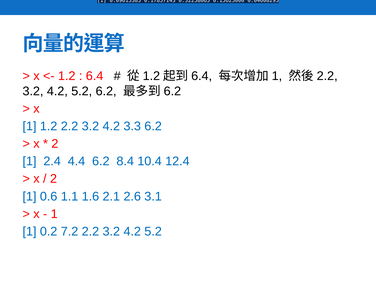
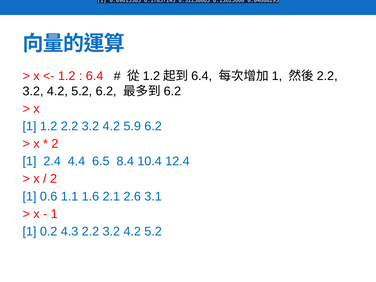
3.3: 3.3 -> 5.9 (132, 126)
4.4 6.2: 6.2 -> 6.5 (101, 161)
7.2: 7.2 -> 4.3 (70, 231)
